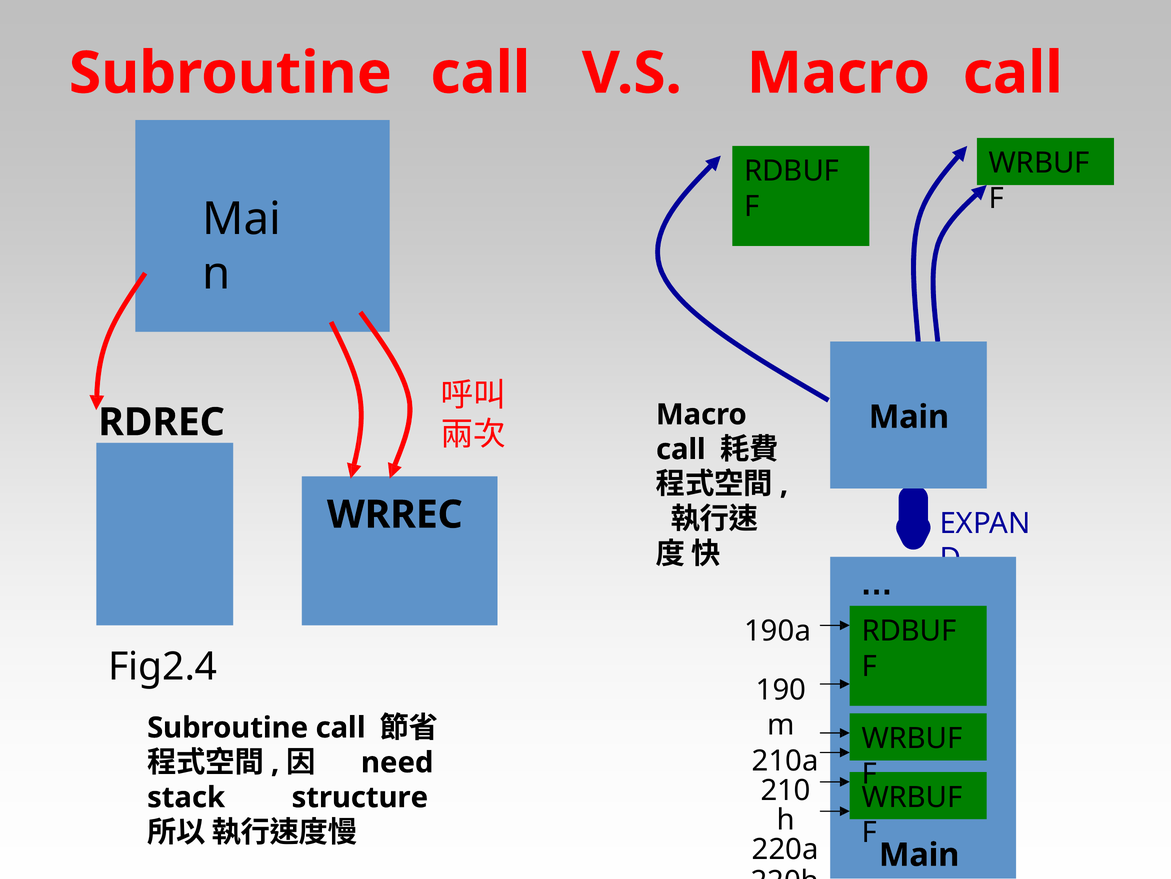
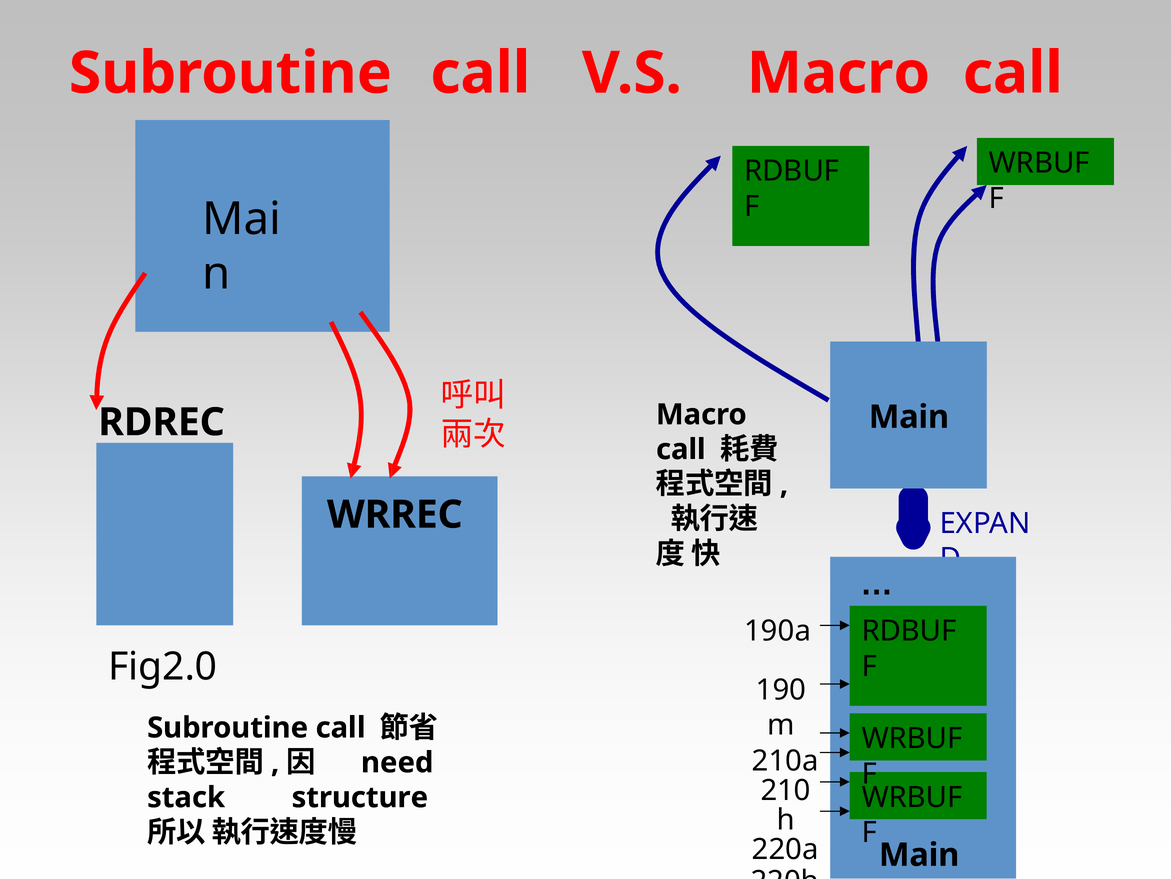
Fig2.4: Fig2.4 -> Fig2.0 (163, 667)
